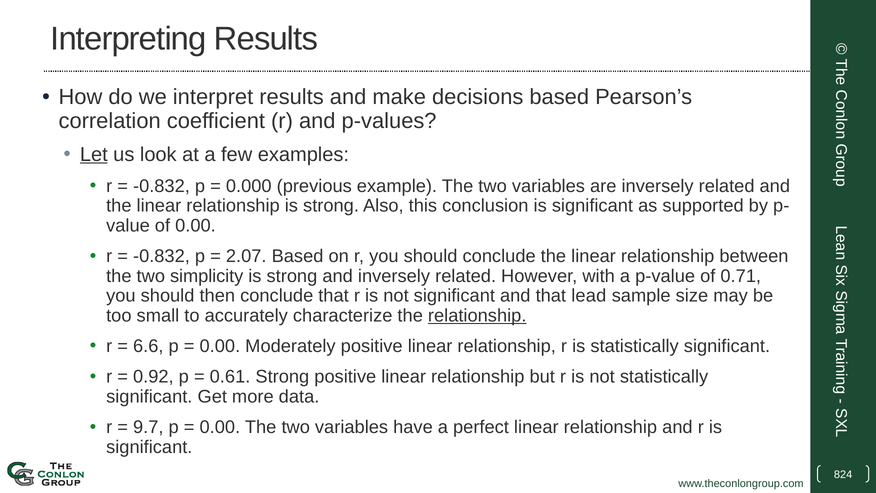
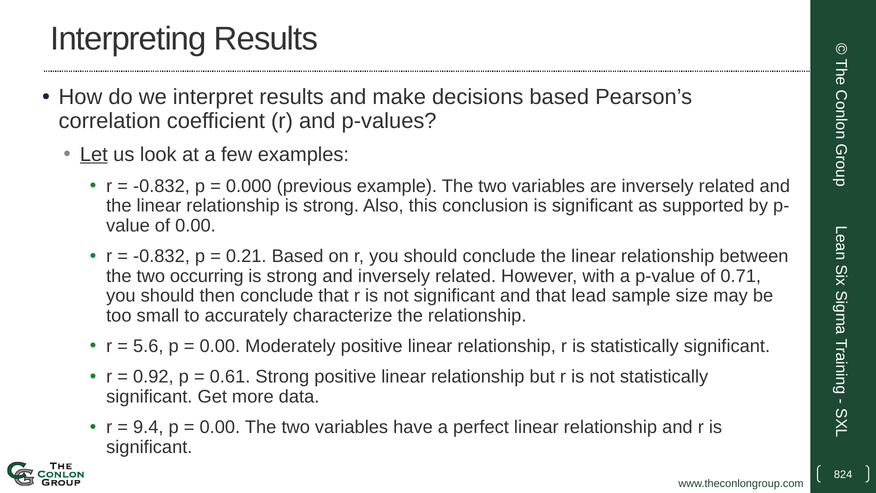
2.07: 2.07 -> 0.21 (246, 256)
simplicity: simplicity -> occurring (207, 276)
relationship underline: present -> none (477, 315)
6.6: 6.6 -> 5.6 (148, 346)
9.7: 9.7 -> 9.4 (148, 427)
